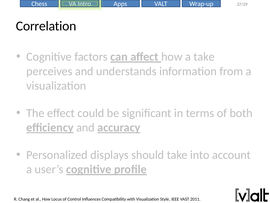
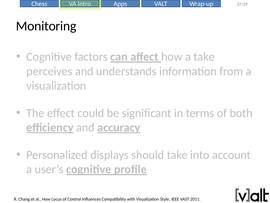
Correlation: Correlation -> Monitoring (46, 26)
